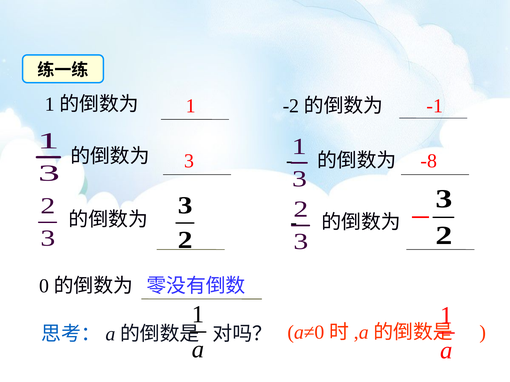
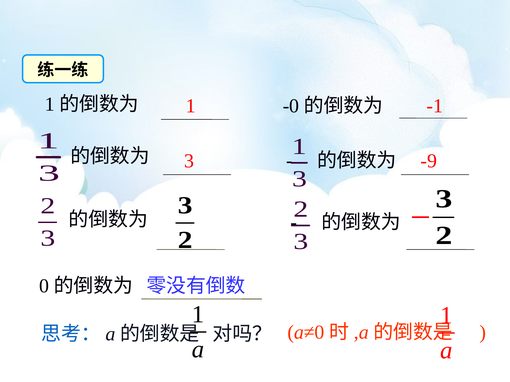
-2: -2 -> -0 (291, 106)
-8: -8 -> -9 (429, 161)
